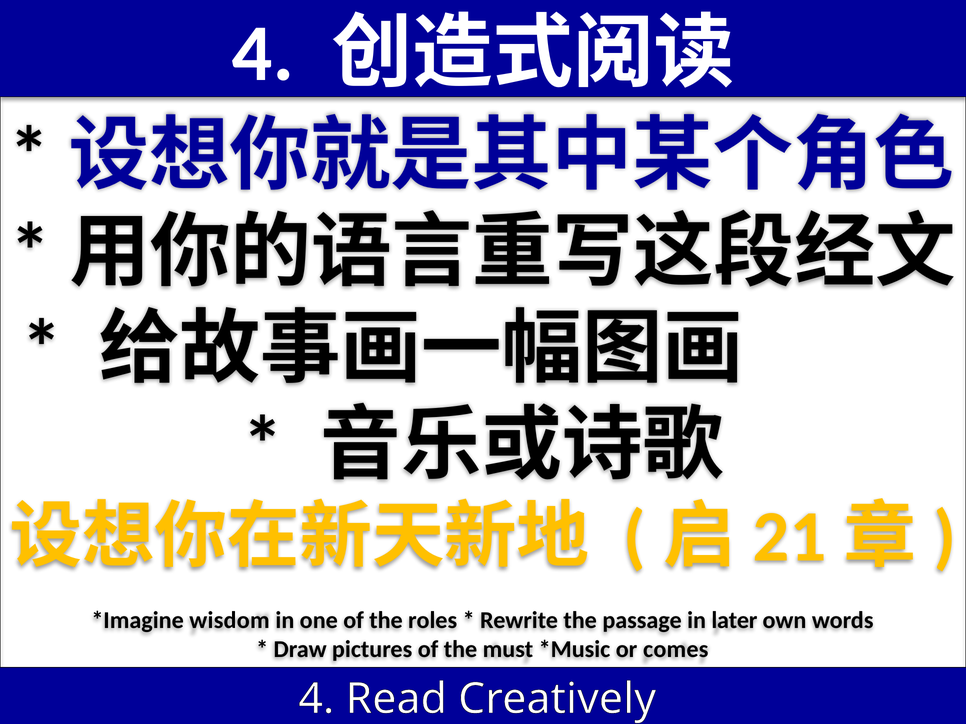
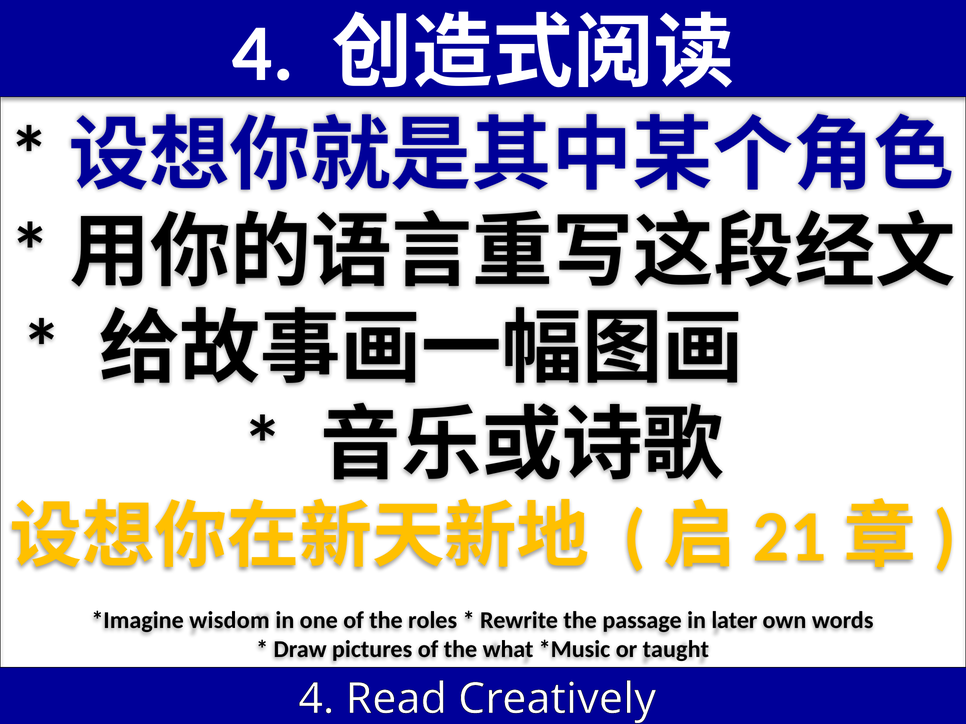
must: must -> what (508, 650)
comes: comes -> taught (676, 650)
